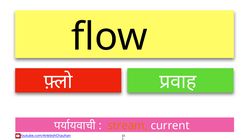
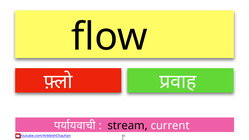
stream colour: orange -> black (128, 126)
